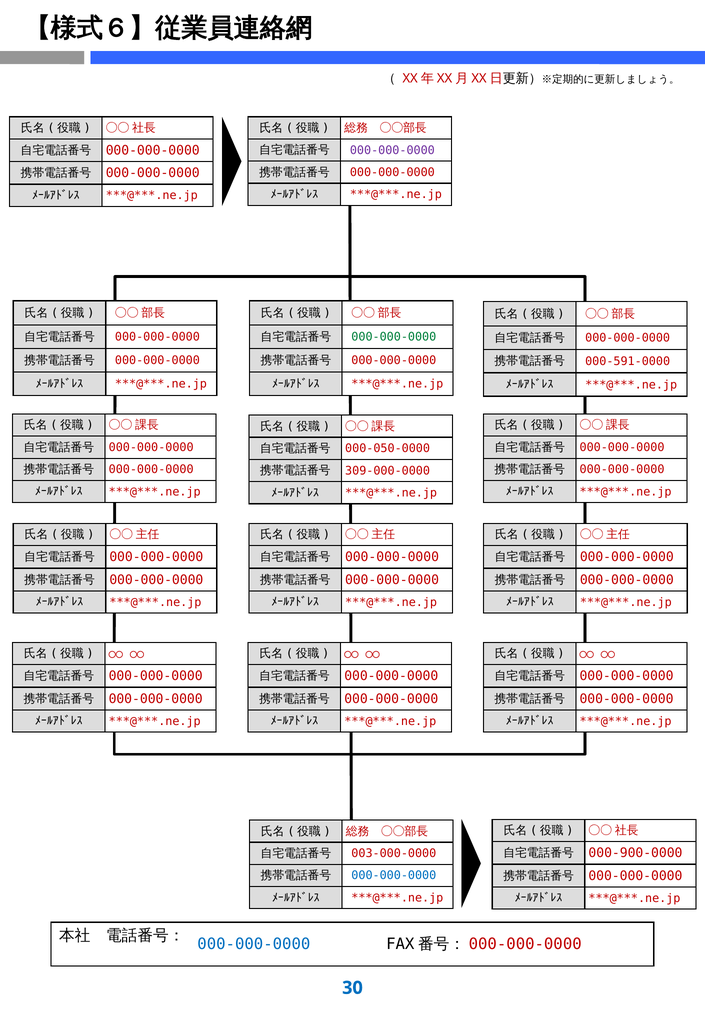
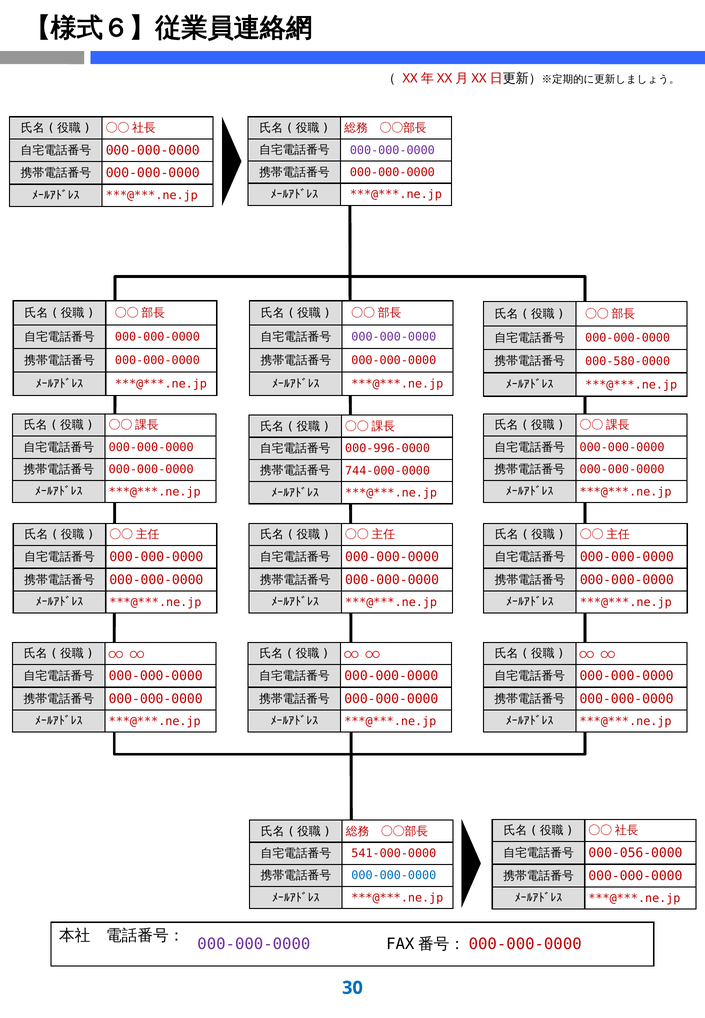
000-000-0000 colour: green -> purple (394, 337)
000-591-0000: 000-591-0000 -> 000-580-0000 (628, 361)
000-050-0000: 000-050-0000 -> 000-996-0000 (388, 449)
309-000-0000: 309-000-0000 -> 744-000-0000 (388, 471)
000-900-0000: 000-900-0000 -> 000-056-0000 (635, 853)
003-000-0000: 003-000-0000 -> 541-000-0000 (394, 854)
000-000-0000 colour: blue -> purple (254, 945)
